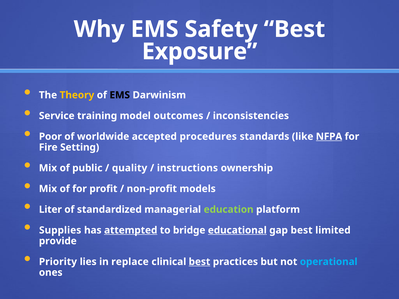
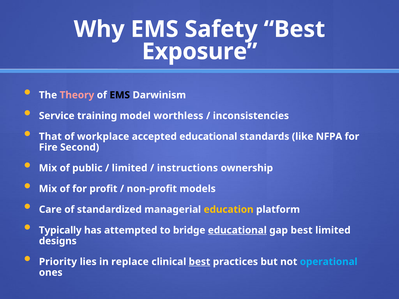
Theory colour: yellow -> pink (77, 95)
outcomes: outcomes -> worthless (178, 116)
Poor: Poor -> That (50, 137)
worldwide: worldwide -> workplace (103, 137)
accepted procedures: procedures -> educational (208, 137)
NFPA underline: present -> none (329, 137)
Setting: Setting -> Second (80, 147)
quality: quality -> limited (130, 168)
Liter: Liter -> Care (50, 210)
education colour: light green -> yellow (229, 210)
Supplies: Supplies -> Typically (60, 230)
attempted underline: present -> none (131, 230)
provide: provide -> designs (58, 241)
